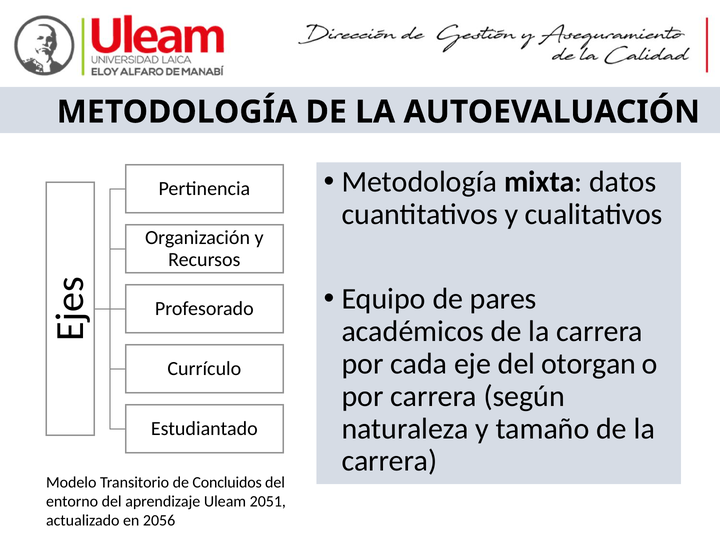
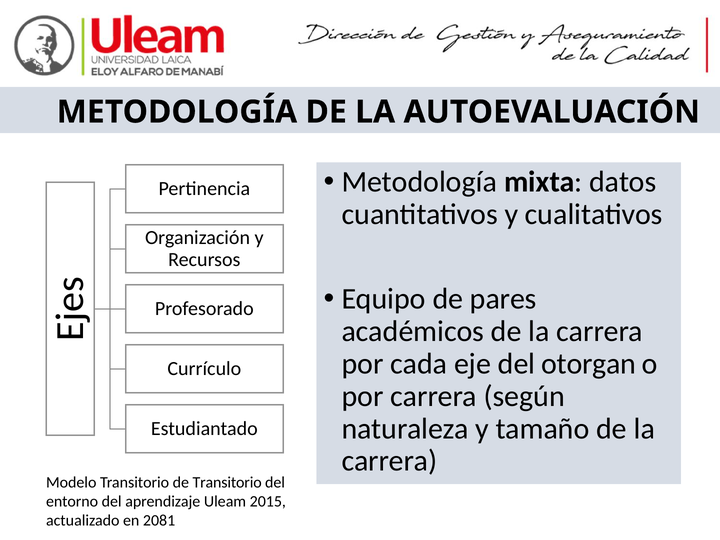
de Concluidos: Concluidos -> Transitorio (227, 482)
2051: 2051 -> 2015 (268, 501)
2056: 2056 -> 2081 (159, 521)
